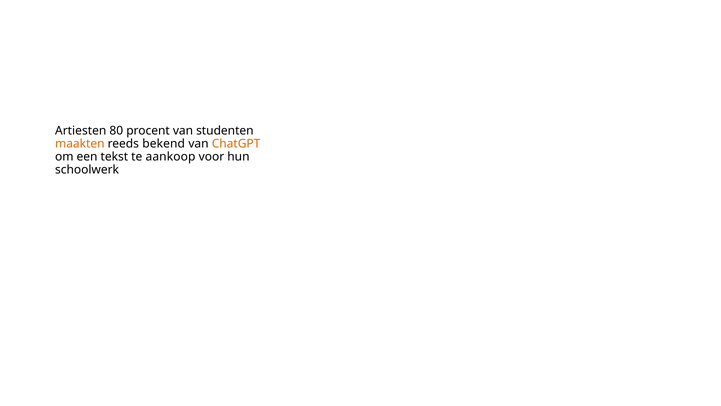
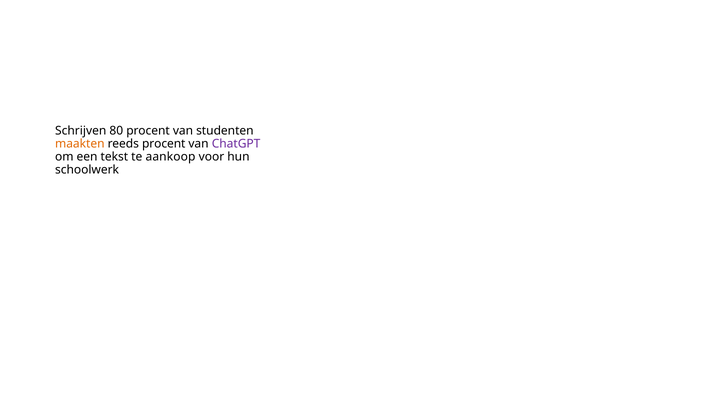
Artiesten: Artiesten -> Schrijven (81, 131)
reeds bekend: bekend -> procent (164, 144)
ChatGPT colour: orange -> purple (236, 144)
